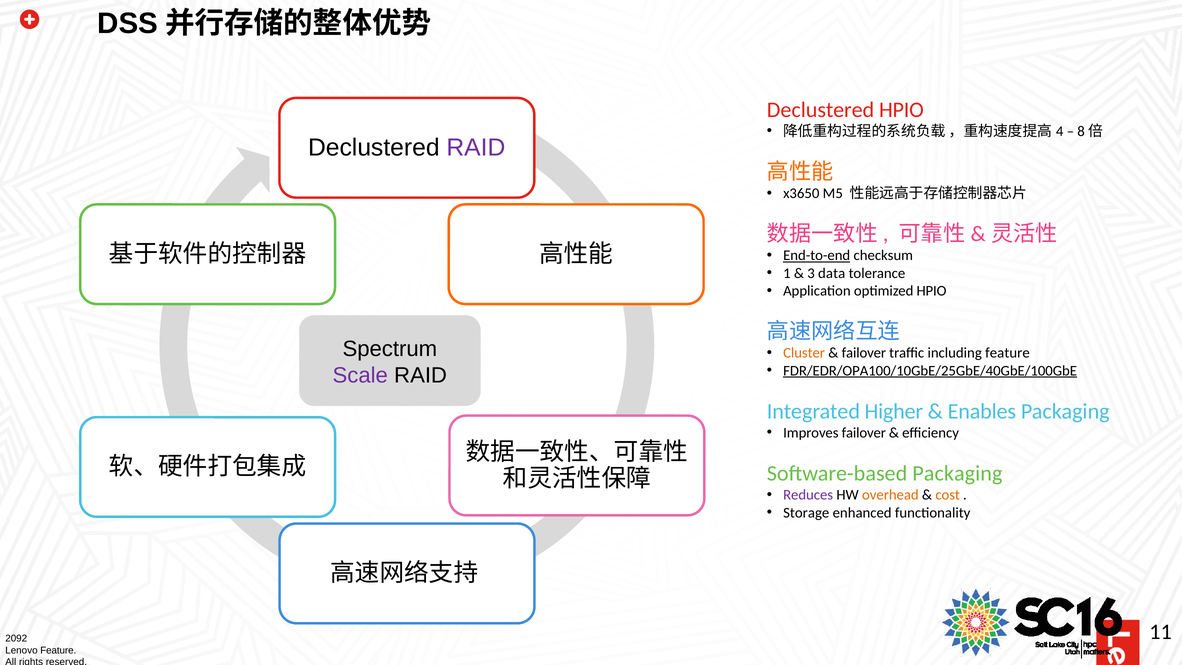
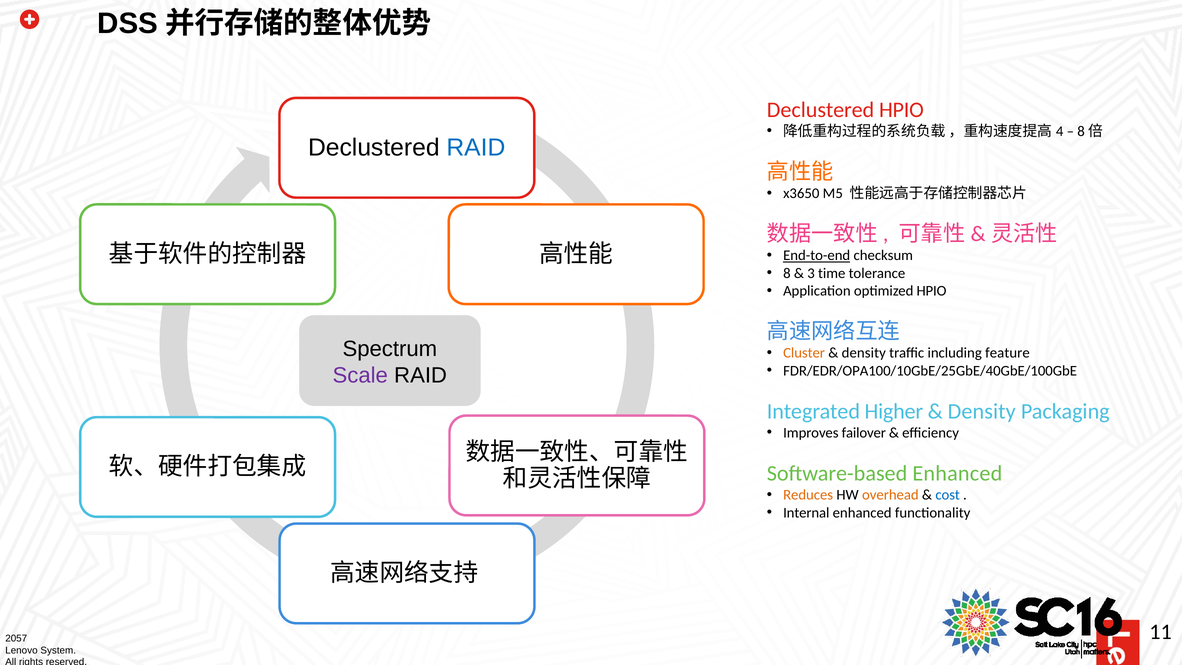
RAID colour: purple -> blue (476, 148)
1: 1 -> 8 (787, 273)
data: data -> time (832, 273)
failover: failover -> density (864, 353)
FDR/EDR/OPA100/10GbE/25GbE/40GbE/100GbE underline: present -> none (930, 371)
Enables: Enables -> Density (982, 411)
Software-based Packaging: Packaging -> Enhanced (957, 473)
Reduces colour: purple -> orange (808, 495)
cost colour: orange -> blue (948, 495)
Storage: Storage -> Internal (806, 513)
2092: 2092 -> 2057 (16, 639)
Lenovo Feature: Feature -> System (58, 650)
